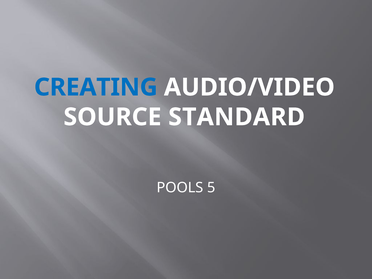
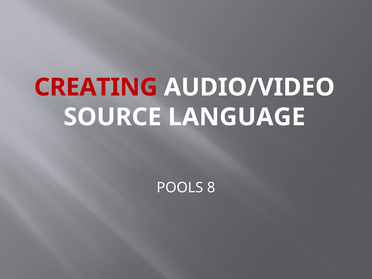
CREATING colour: blue -> red (96, 87)
STANDARD: STANDARD -> LANGUAGE (237, 117)
5: 5 -> 8 (211, 188)
